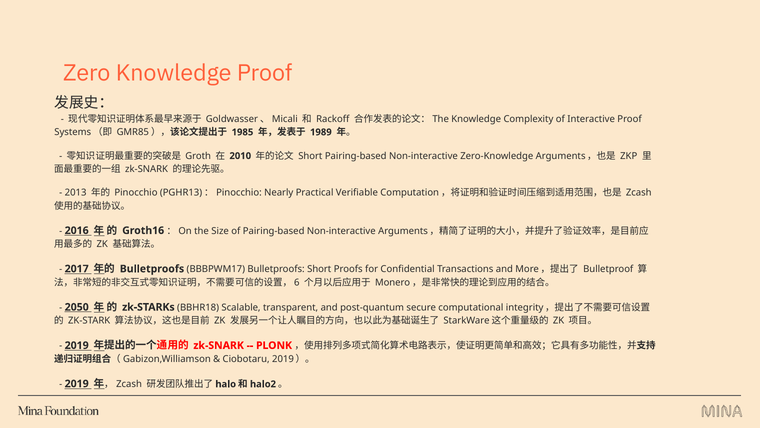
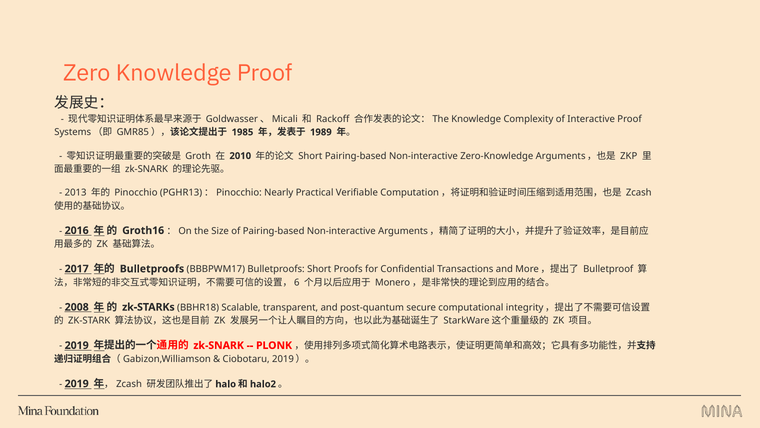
2050: 2050 -> 2008 (77, 307)
